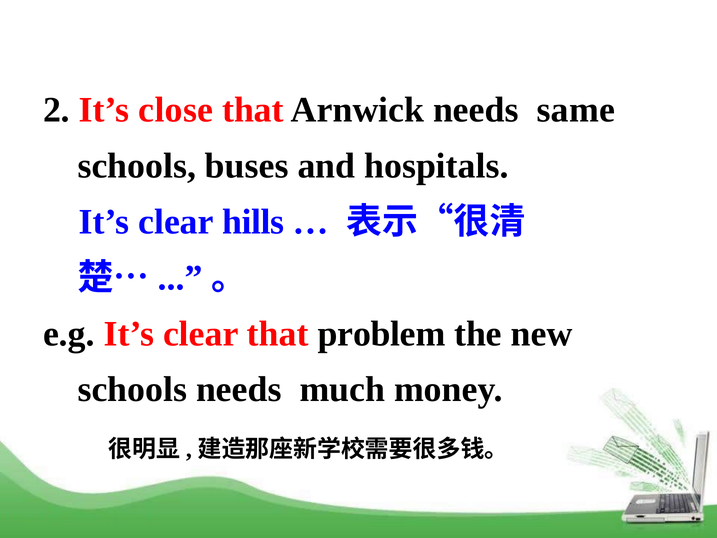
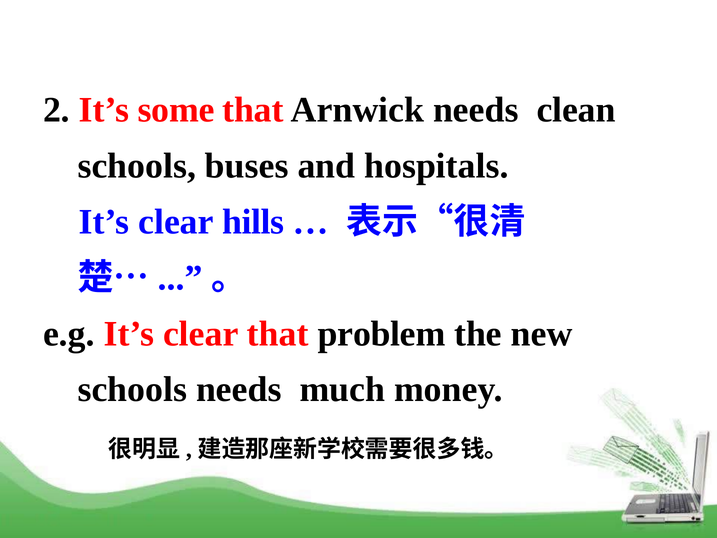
close: close -> some (176, 110)
same: same -> clean (576, 110)
